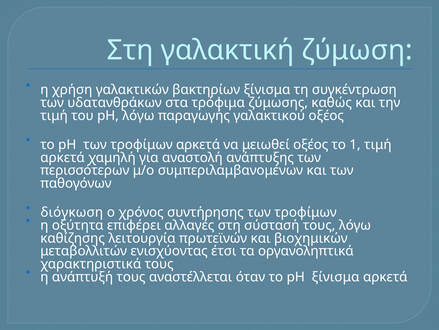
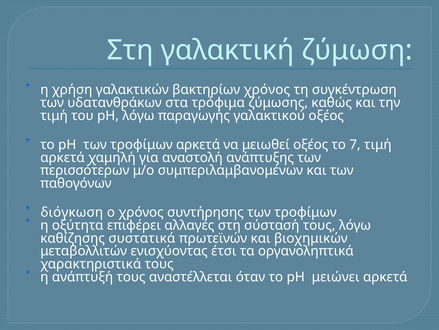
βακτηρίων ξίνισμα: ξίνισμα -> χρόνος (267, 90)
1: 1 -> 7 (355, 144)
λειτουργία: λειτουργία -> συστατικά (142, 238)
pH ξίνισμα: ξίνισμα -> μειώνει (336, 276)
